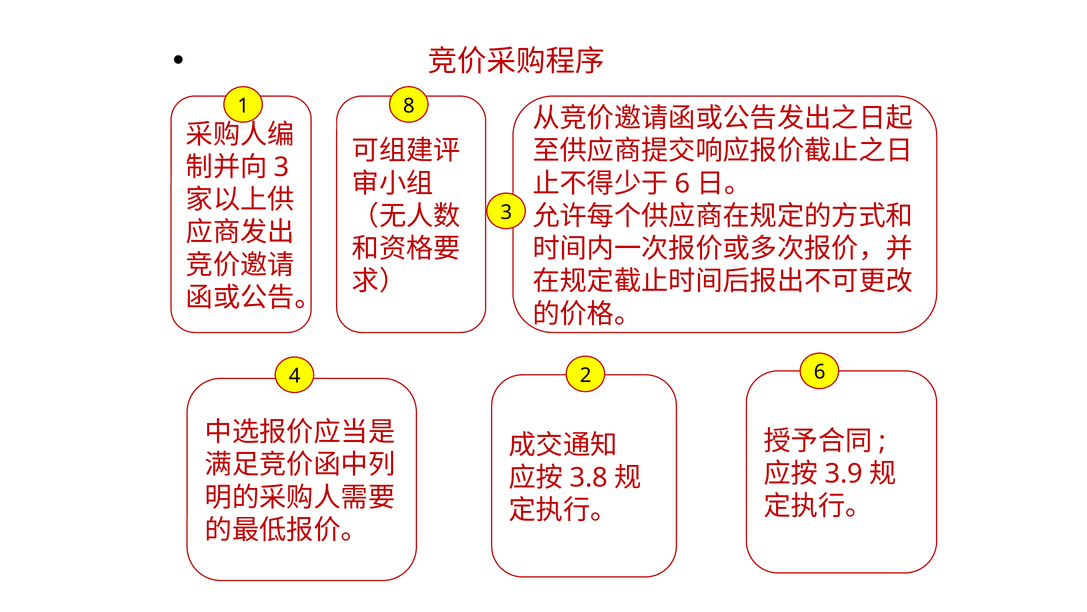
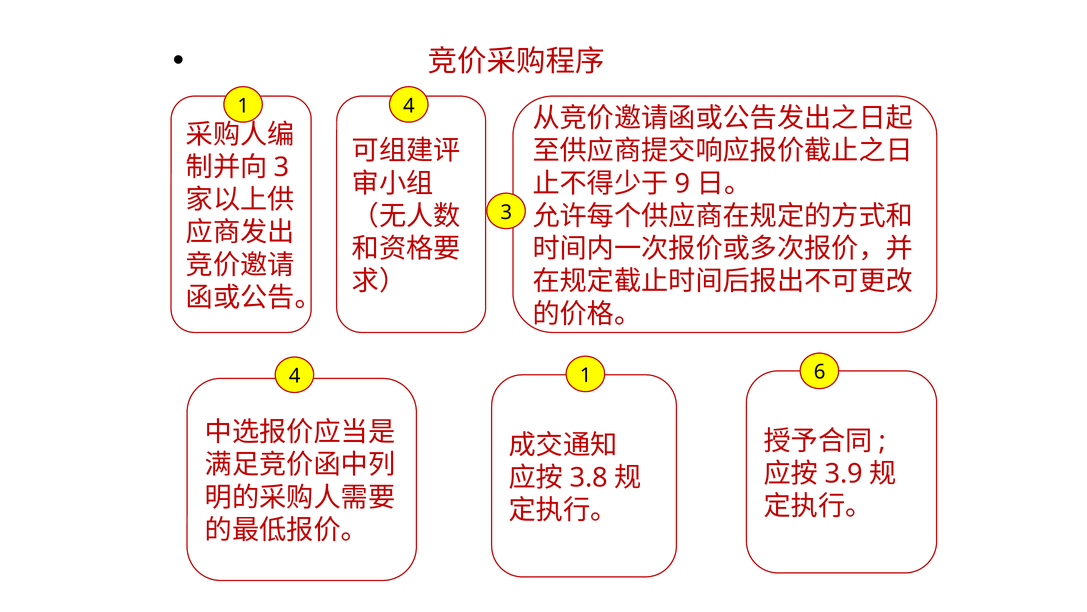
1 8: 8 -> 4 (409, 106)
6: 6 -> 9 (683, 183)
4 2: 2 -> 1 (586, 375)
